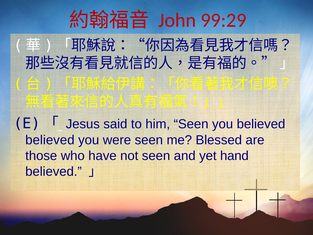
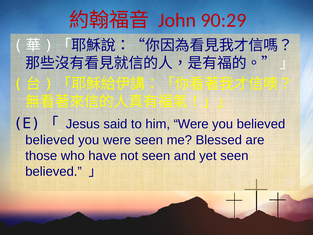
99:29: 99:29 -> 90:29 (224, 20)
him Seen: Seen -> Were (191, 124)
yet hand: hand -> seen (234, 156)
